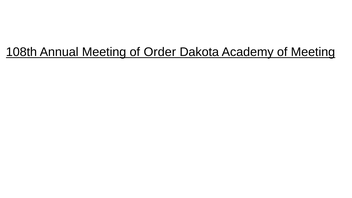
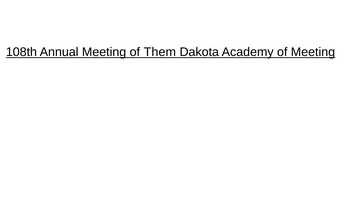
Order: Order -> Them (160, 52)
